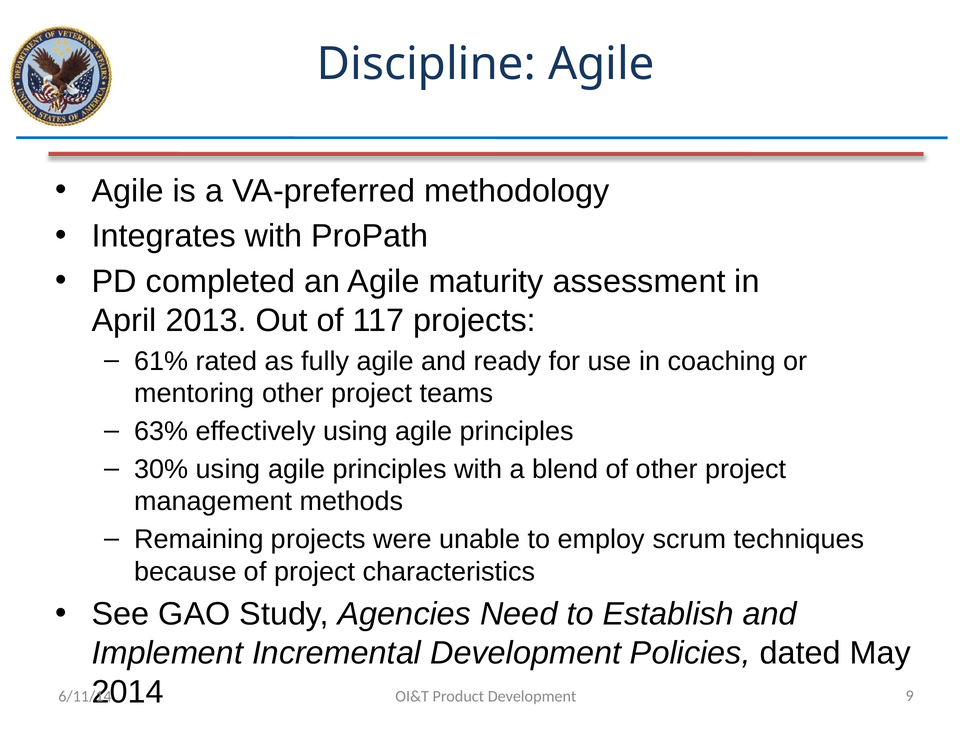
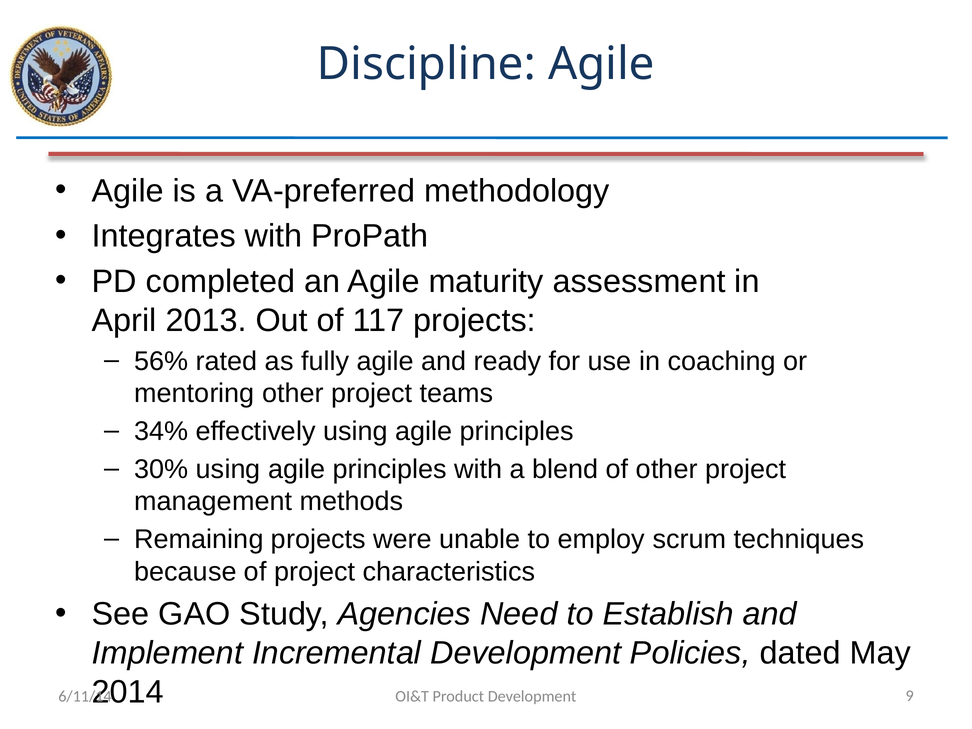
61%: 61% -> 56% (161, 361)
63%: 63% -> 34% (161, 431)
